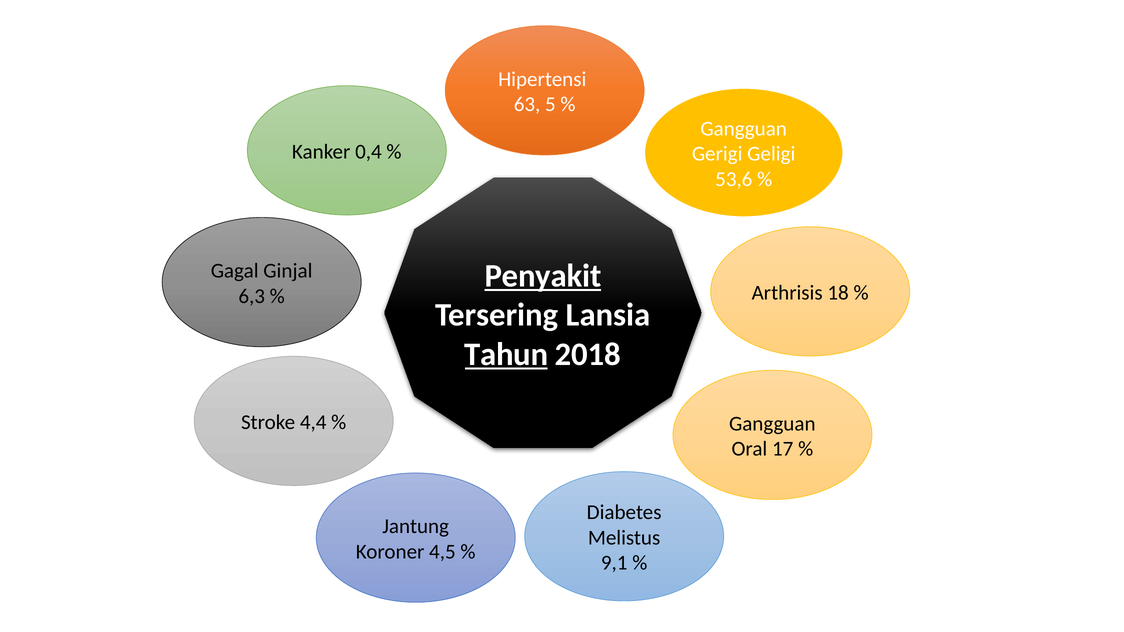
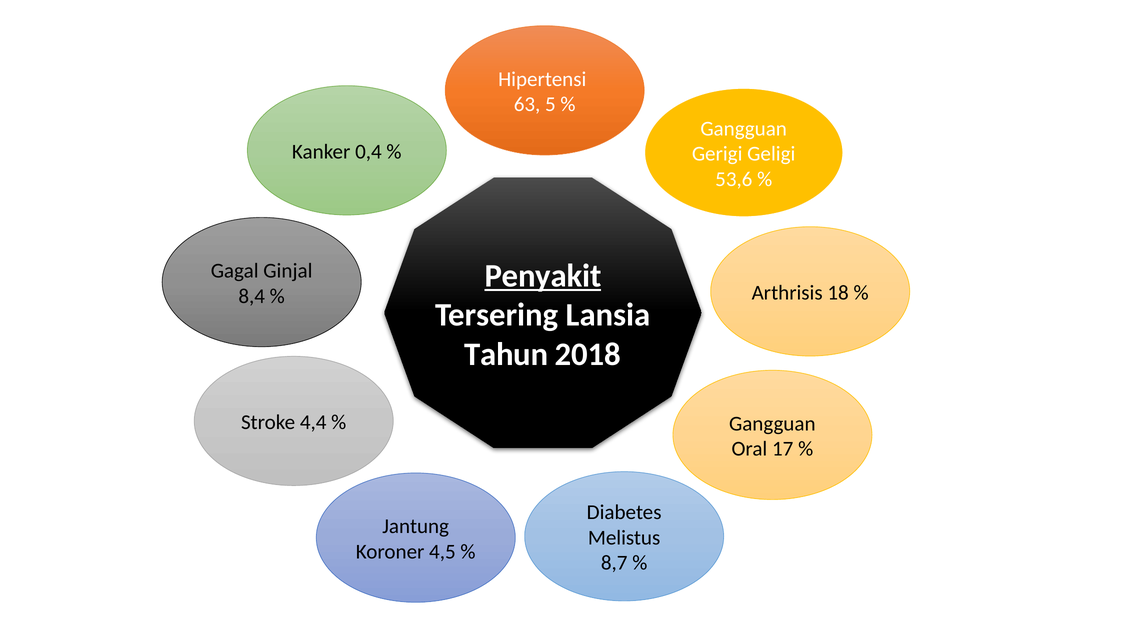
6,3: 6,3 -> 8,4 (252, 296)
Tahun underline: present -> none (506, 355)
9,1: 9,1 -> 8,7 (614, 563)
